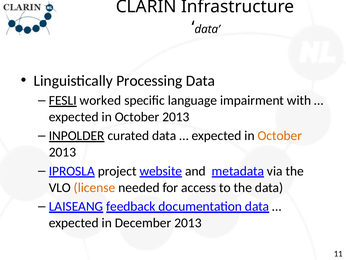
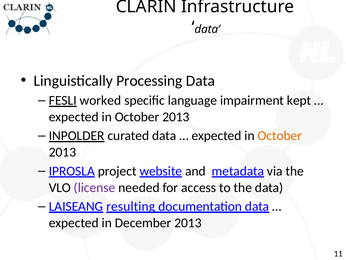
with: with -> kept (299, 100)
license colour: orange -> purple (95, 187)
feedback: feedback -> resulting (131, 206)
